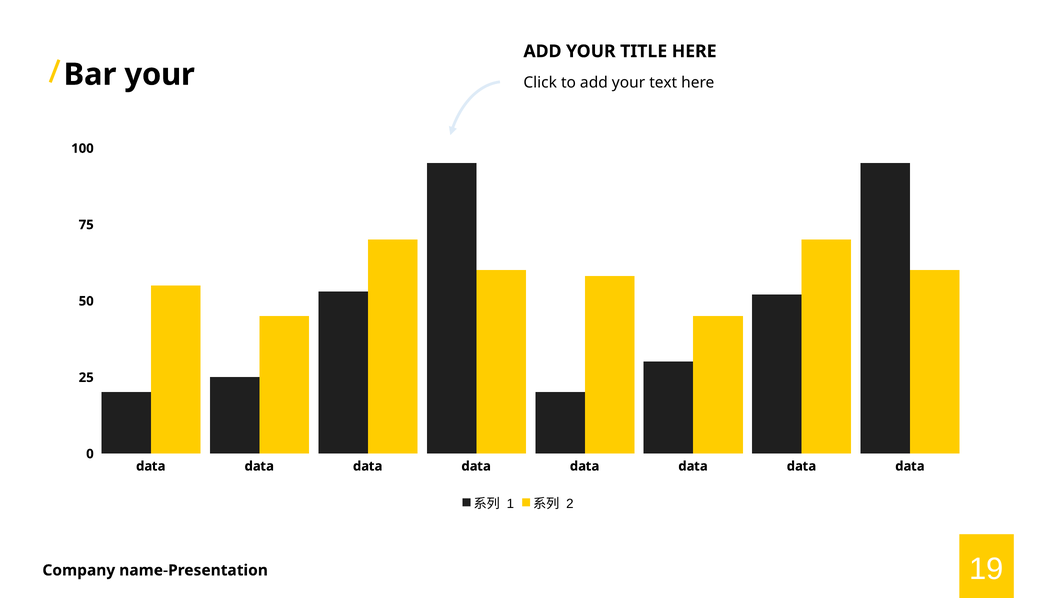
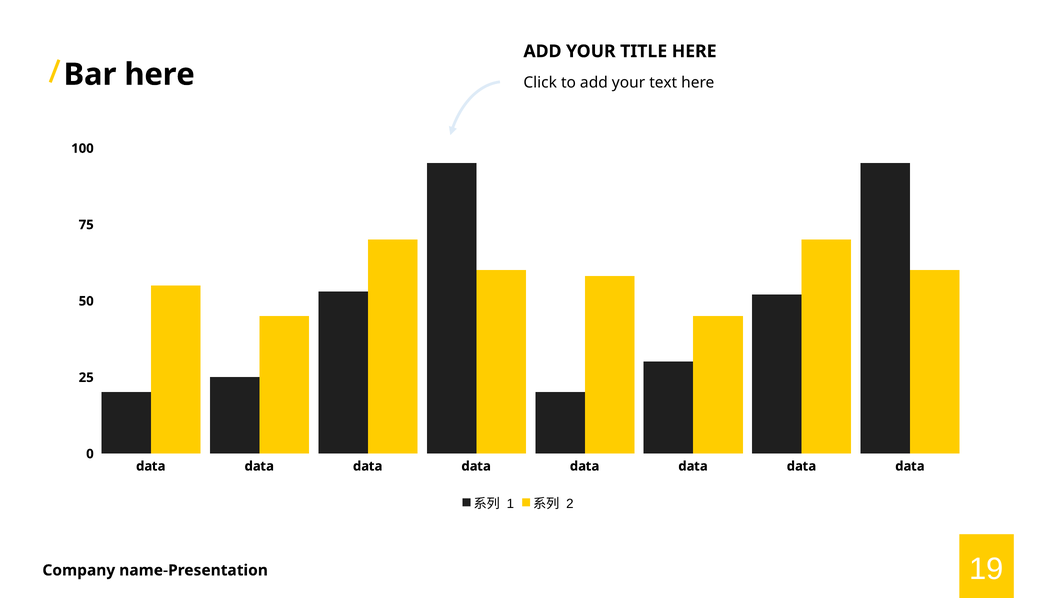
Bar your: your -> here (160, 75)
